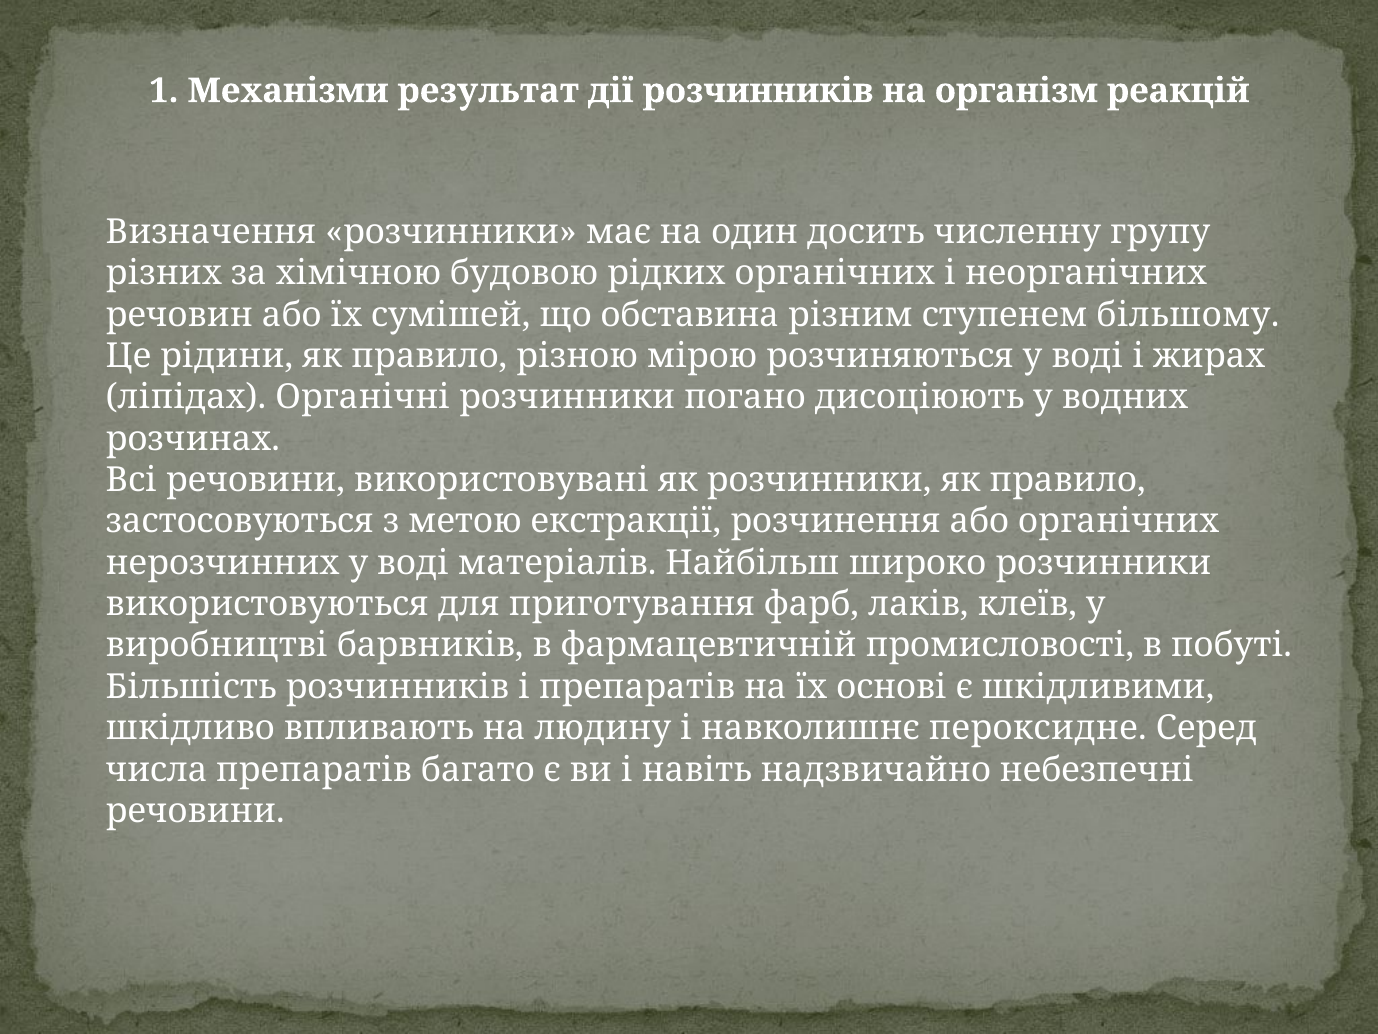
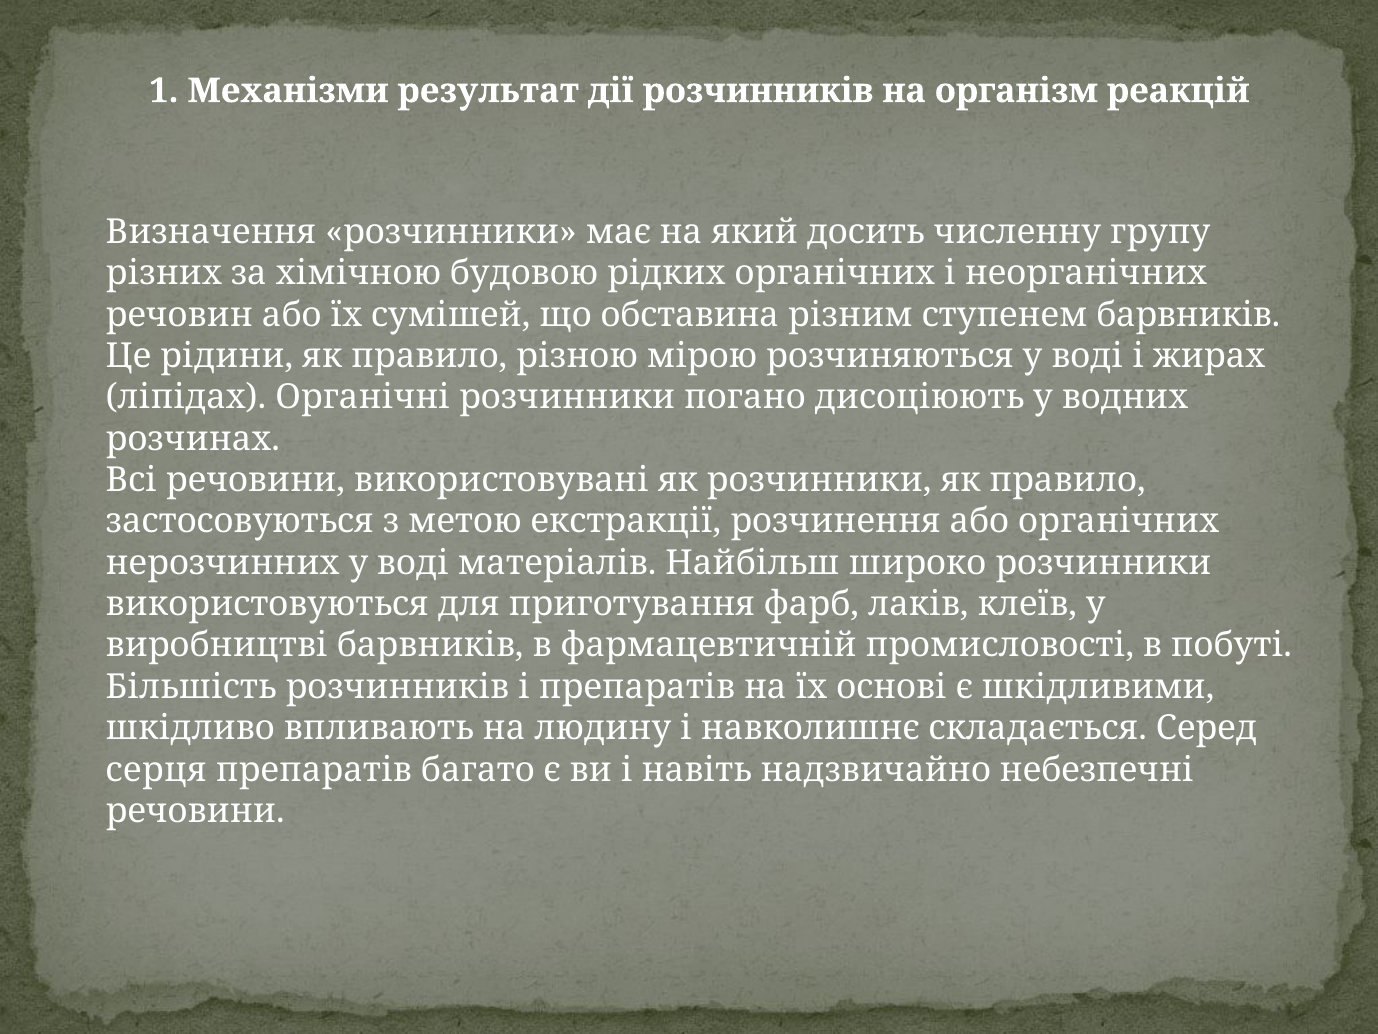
один: один -> який (755, 232)
ступенем більшому: більшому -> барвників (1188, 315)
пероксидне: пероксидне -> складається (1038, 728)
числа: числа -> серця (156, 769)
